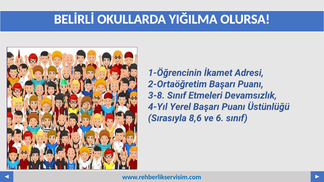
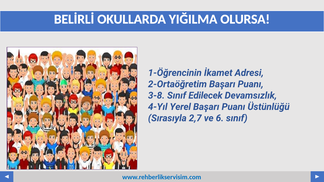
Etmeleri: Etmeleri -> Edilecek (205, 96)
8,6: 8,6 -> 2,7 (195, 118)
